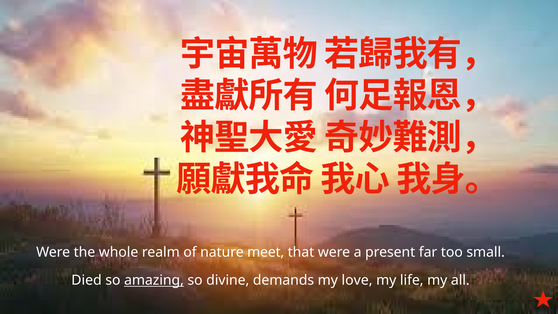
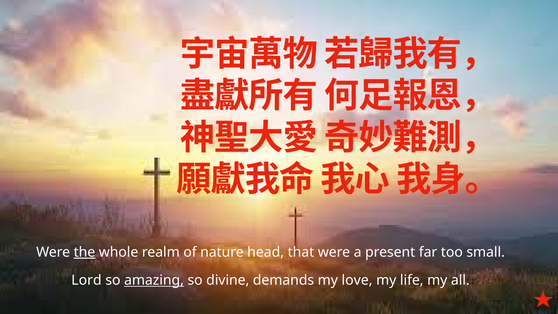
the underline: none -> present (84, 252)
meet: meet -> head (266, 252)
Died: Died -> Lord (86, 280)
